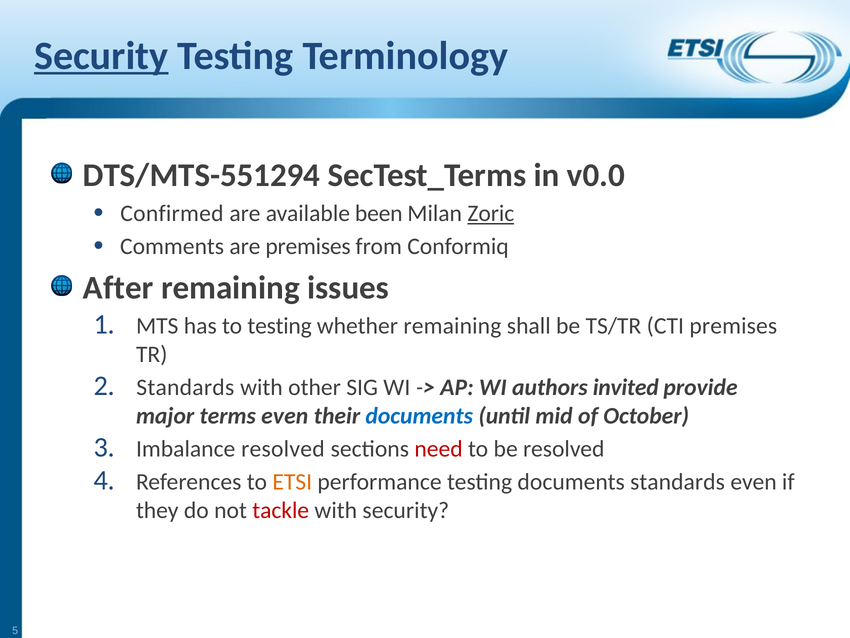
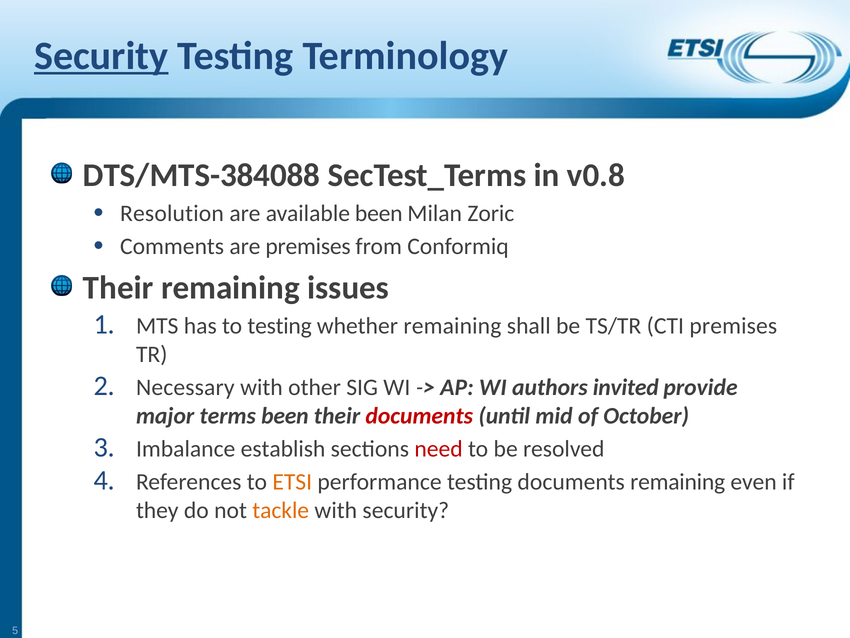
DTS/MTS-551294: DTS/MTS-551294 -> DTS/MTS-384088 (202, 175)
v0.0: v0.0 -> v0.8 (596, 175)
Confirmed: Confirmed -> Resolution (172, 213)
Zoric underline: present -> none (491, 213)
After: After -> Their (118, 288)
Standards: Standards -> Necessary (185, 387)
terms even: even -> been (285, 415)
documents colour: blue -> red (419, 415)
Imbalance resolved: resolved -> establish (283, 448)
documents standards: standards -> remaining (678, 482)
tackle colour: red -> orange (281, 510)
